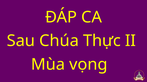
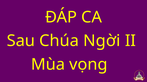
Thực: Thực -> Ngời (102, 41)
